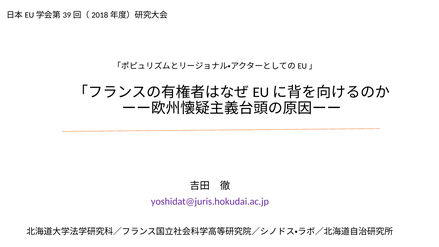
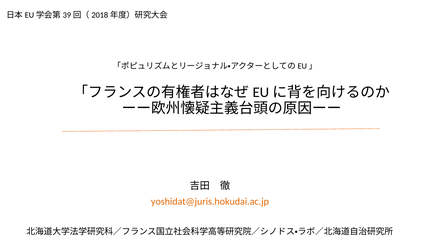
yoshidat@juris.hokudai.ac.jp colour: purple -> orange (210, 201)
